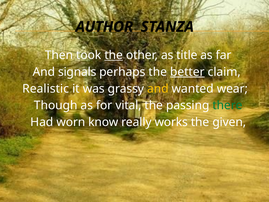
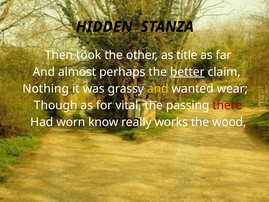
AUTHOR: AUTHOR -> HIDDEN (104, 27)
the underline: present -> none (114, 55)
signals: signals -> almost (77, 72)
Realistic: Realistic -> Nothing (46, 89)
there colour: green -> red (227, 105)
given: given -> wood (229, 122)
